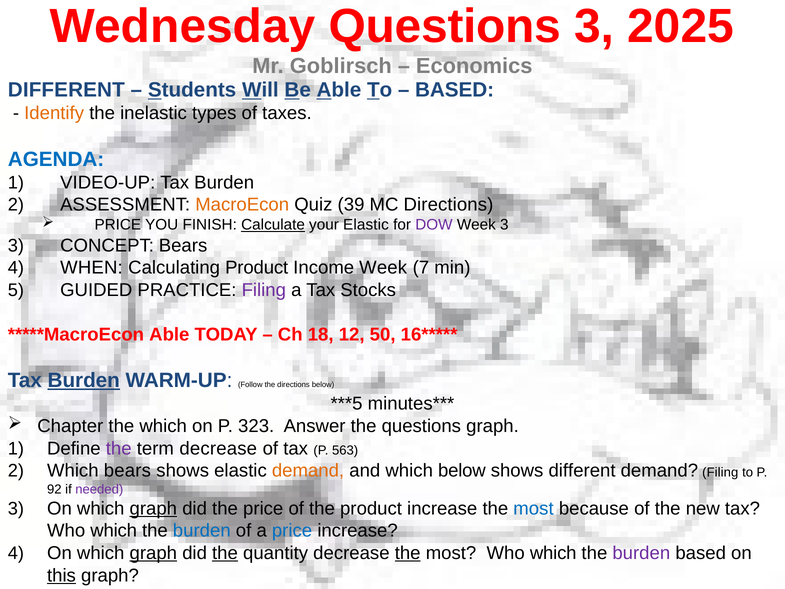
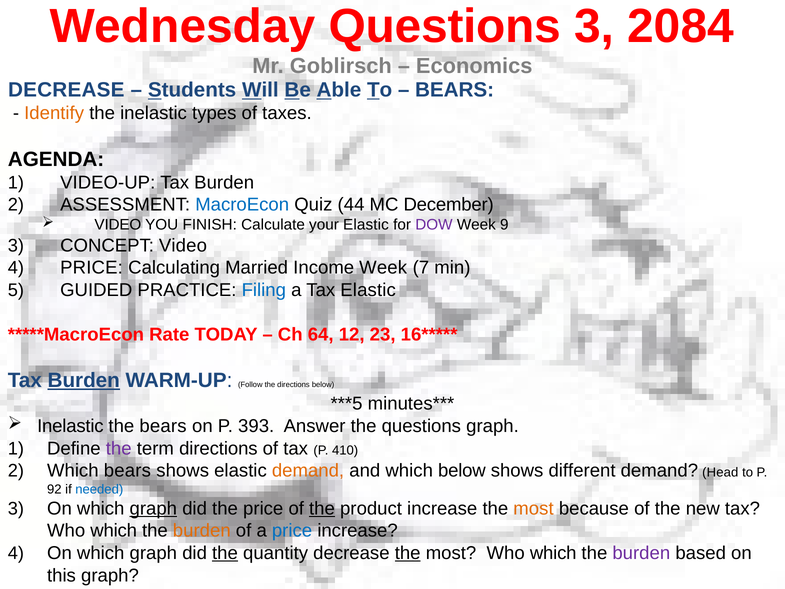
2025: 2025 -> 2084 (681, 26)
DIFFERENT: DIFFERENT -> DECREASE (66, 90)
BASED: BASED -> BEARS (455, 90)
AGENDA colour: blue -> black (56, 159)
MacroEcon colour: orange -> blue (242, 205)
39: 39 -> 44 (351, 205)
MC Directions: Directions -> December (449, 205)
PRICE: PRICE -> VIDEO (118, 225)
Calculate underline: present -> none (273, 225)
Week 3: 3 -> 9 (504, 225)
CONCEPT Bears: Bears -> Video (183, 245)
WHEN: WHEN -> PRICE (91, 268)
Calculating Product: Product -> Married (257, 268)
Filing colour: purple -> blue (264, 290)
Tax Stocks: Stocks -> Elastic (368, 290)
Able: Able -> Rate (169, 334)
18: 18 -> 64 (321, 334)
50: 50 -> 23 (383, 334)
Chapter: Chapter -> Inelastic (70, 426)
the which: which -> bears (163, 426)
323: 323 -> 393 (256, 426)
term decrease: decrease -> directions (218, 448)
563: 563 -> 410 (345, 450)
demand Filing: Filing -> Head (720, 472)
needed colour: purple -> blue (99, 489)
the underline: none -> present (322, 508)
most colour: blue -> orange (534, 508)
burden colour: blue -> orange (202, 531)
graph underline: present -> none (153, 553)
this underline: present -> none (61, 575)
